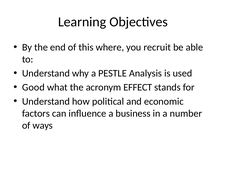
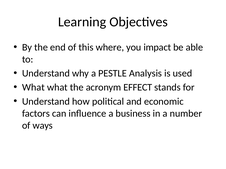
recruit: recruit -> impact (157, 47)
Good: Good -> What (33, 88)
